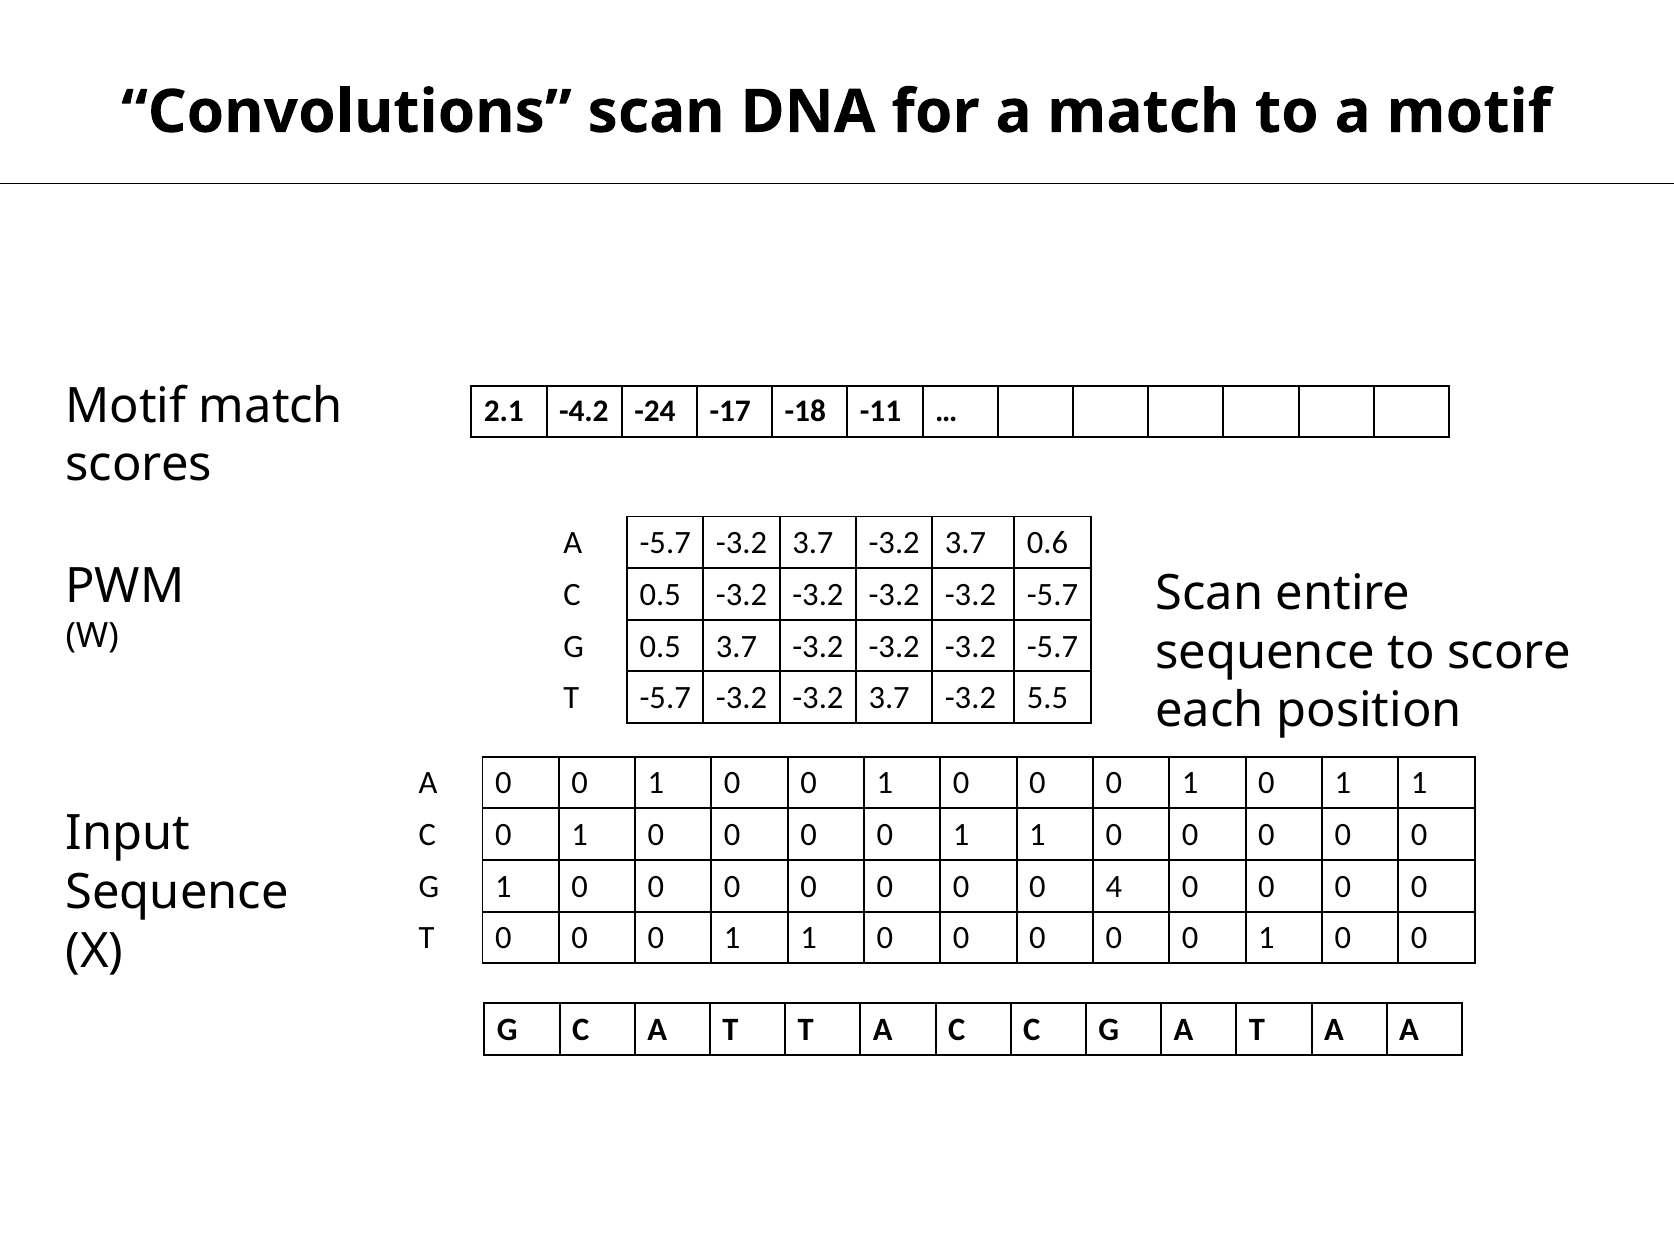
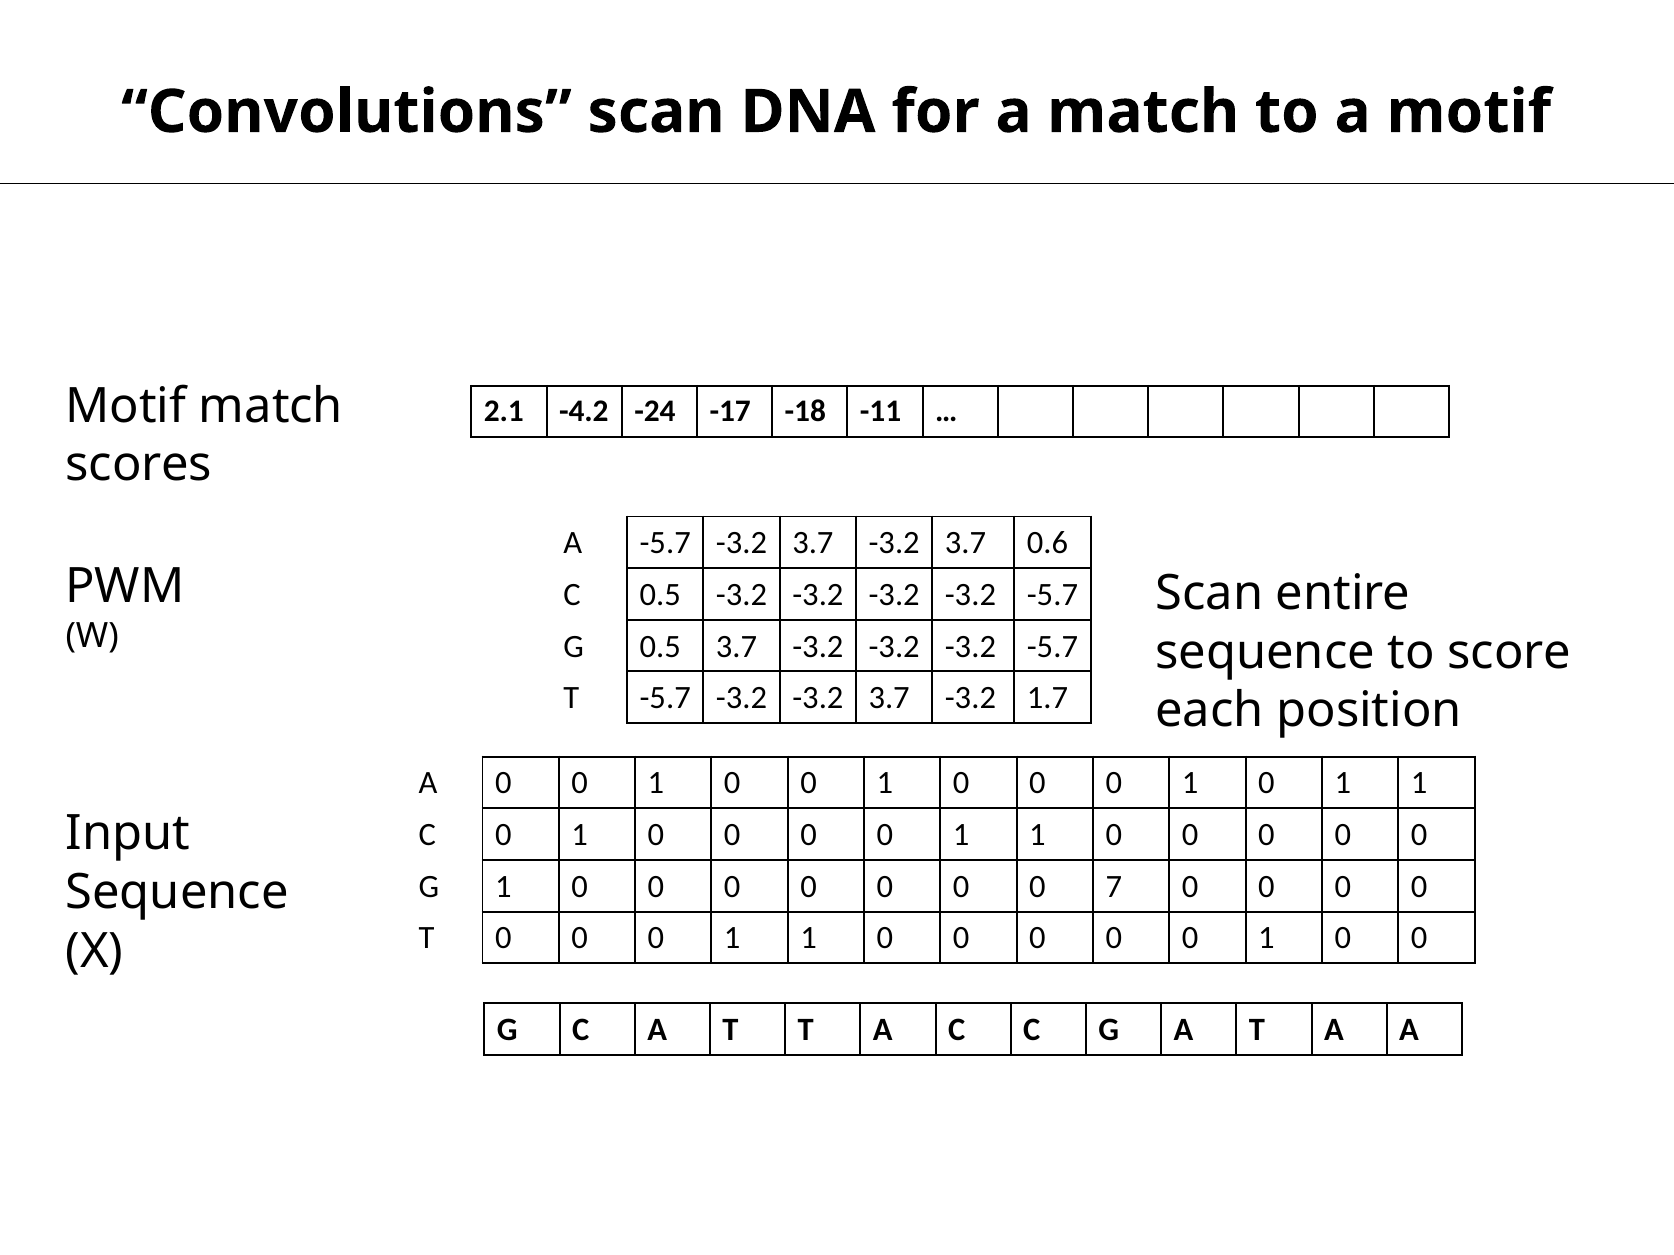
5.5: 5.5 -> 1.7 (1047, 698)
4: 4 -> 7 (1114, 887)
